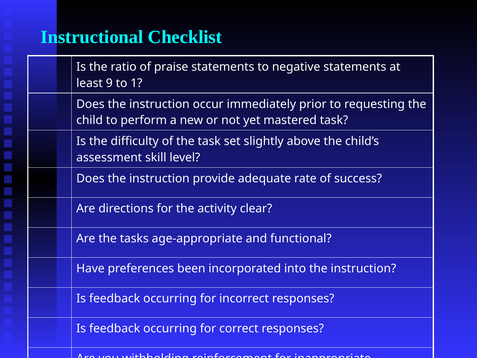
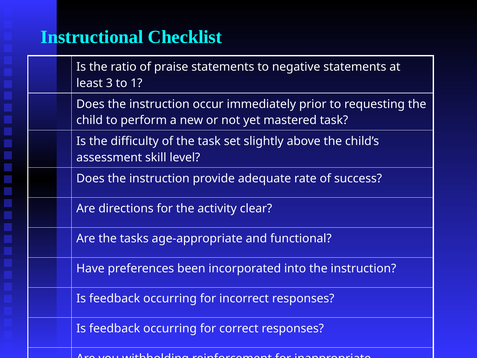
9: 9 -> 3 (109, 83)
